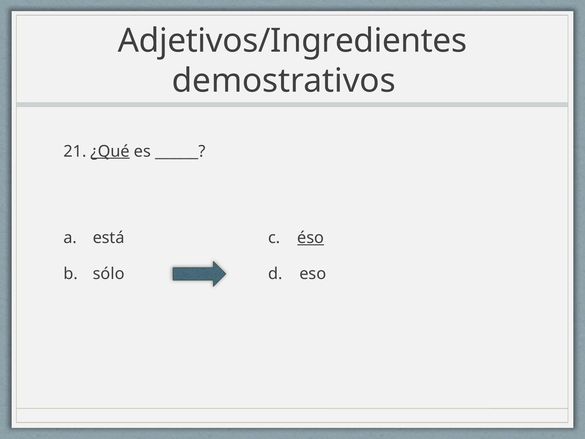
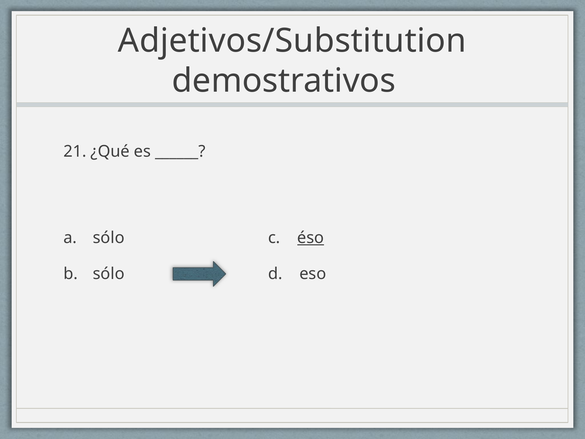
Adjetivos/Ingredientes: Adjetivos/Ingredientes -> Adjetivos/Substitution (292, 41)
¿Qué underline: present -> none (110, 151)
está: está -> sólo (109, 238)
